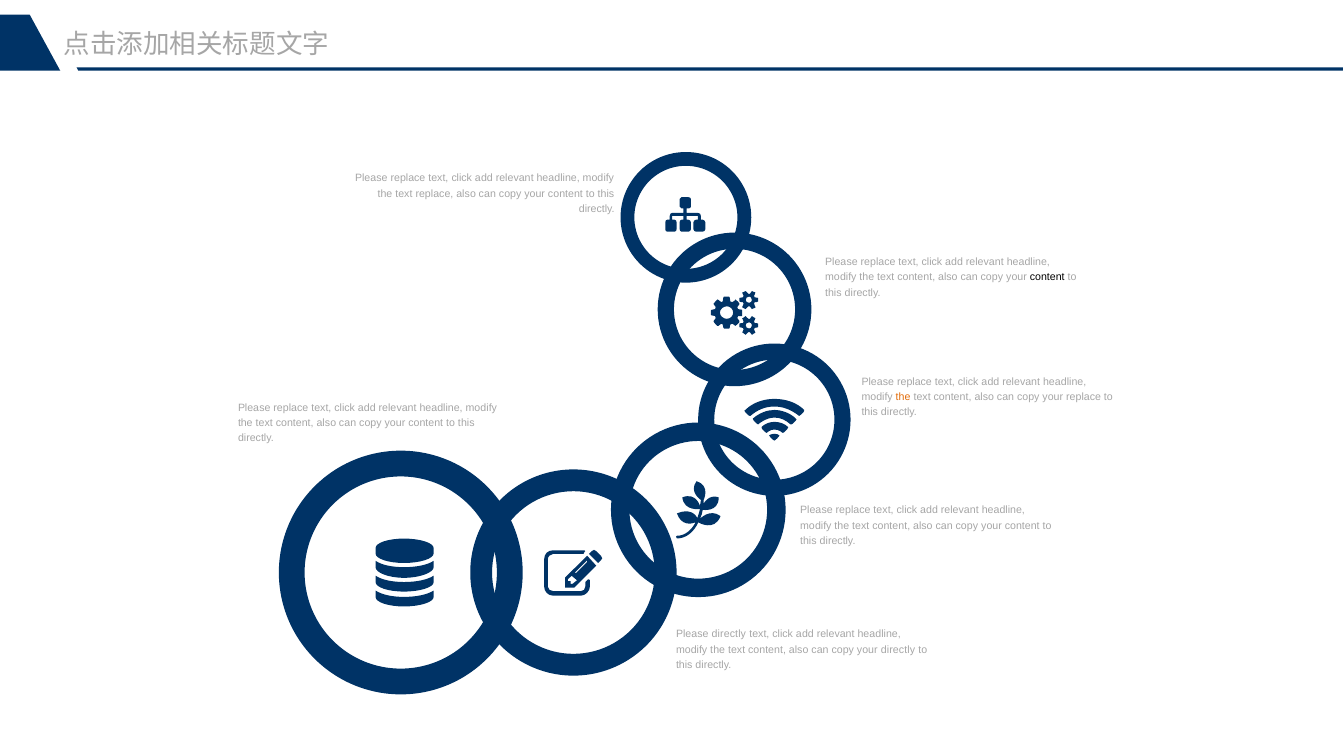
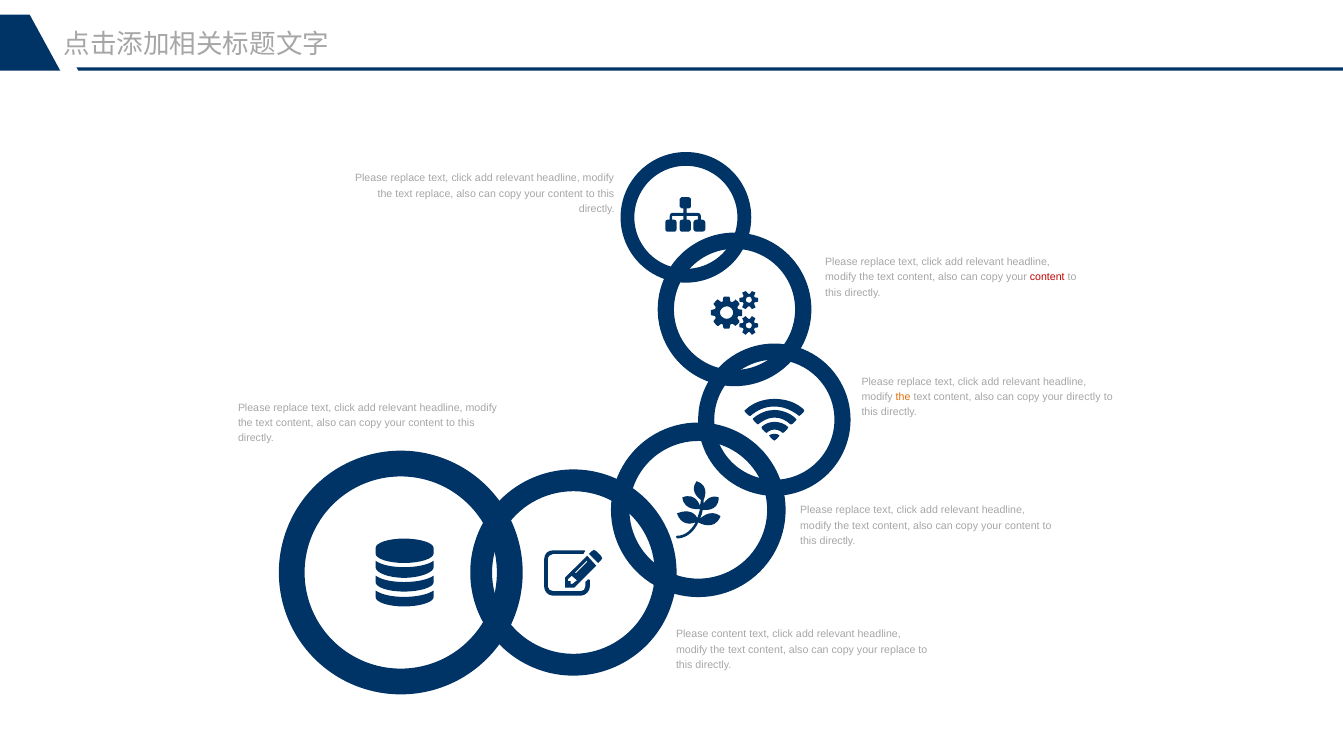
content colour: black -> red (1047, 278)
your replace: replace -> directly (1084, 397)
Please directly: directly -> content (729, 635)
your directly: directly -> replace (898, 650)
